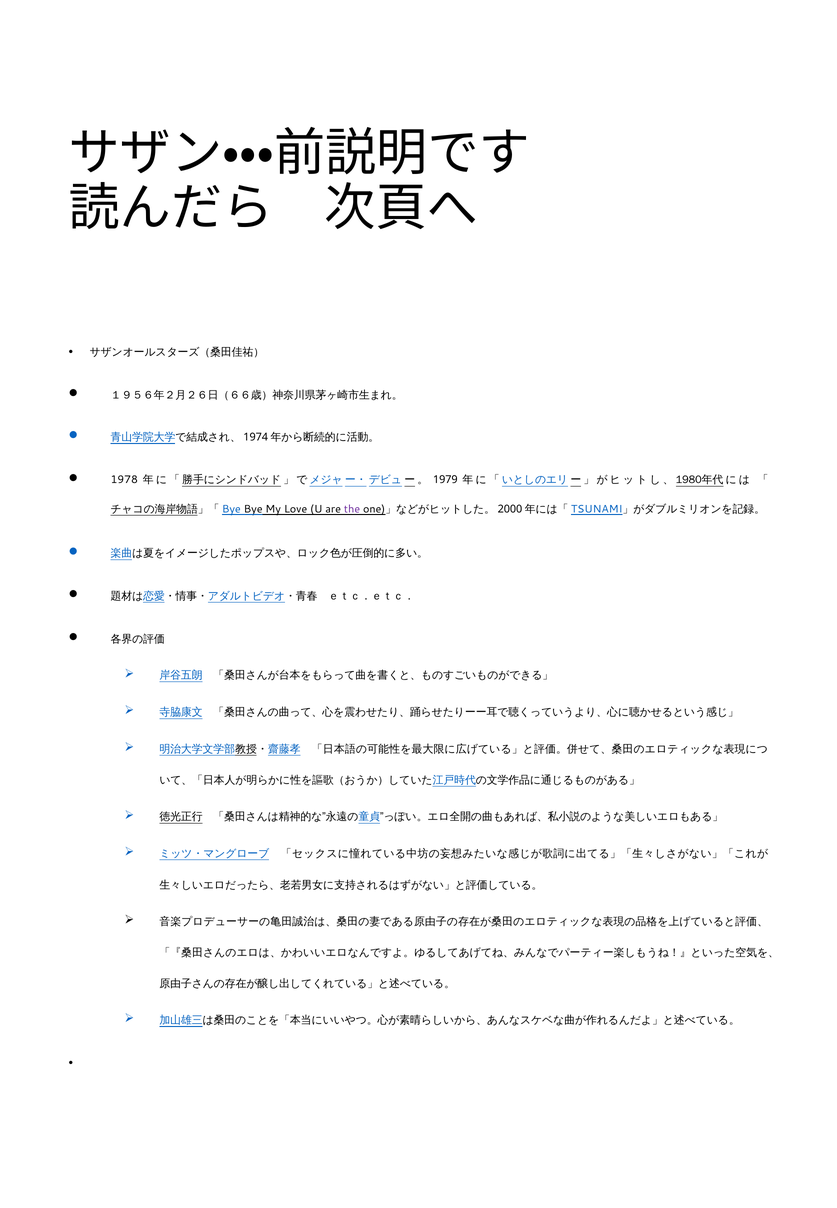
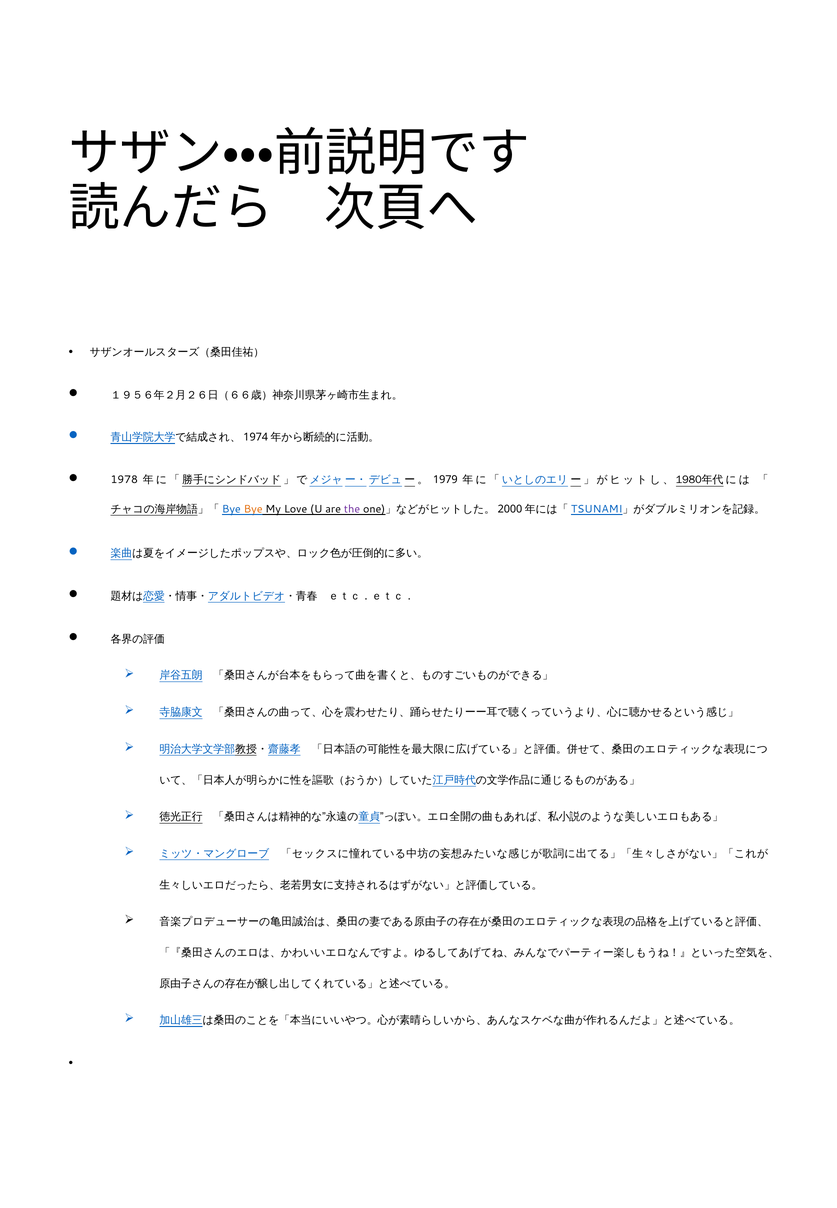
Bye colour: black -> orange (253, 509)
